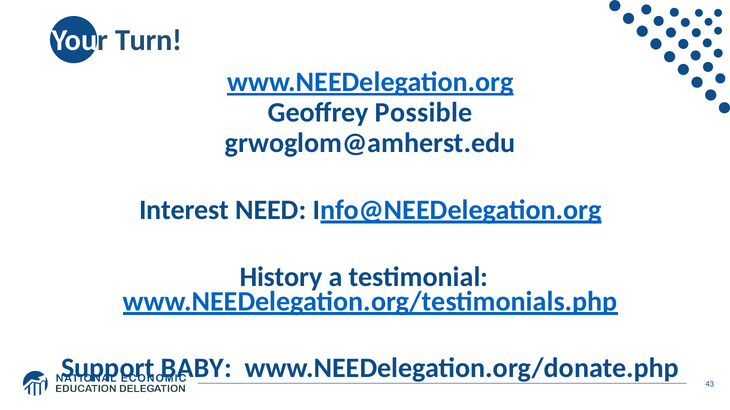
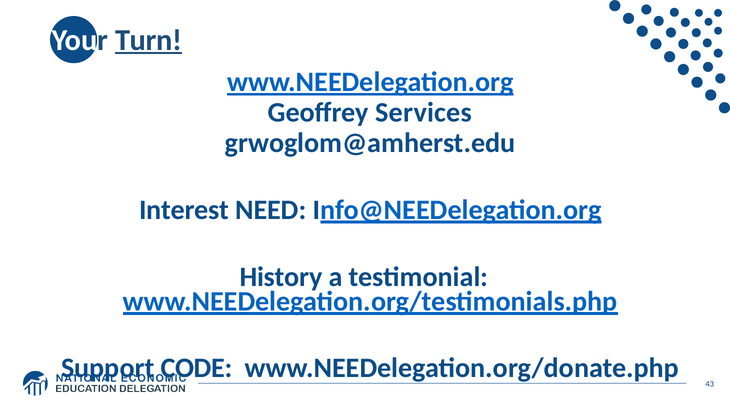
Turn underline: none -> present (149, 40)
Possible: Possible -> Services (424, 113)
BABY: BABY -> CODE (196, 369)
